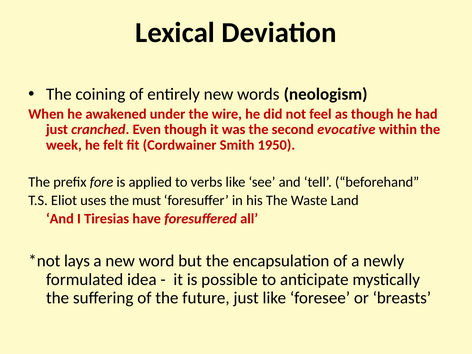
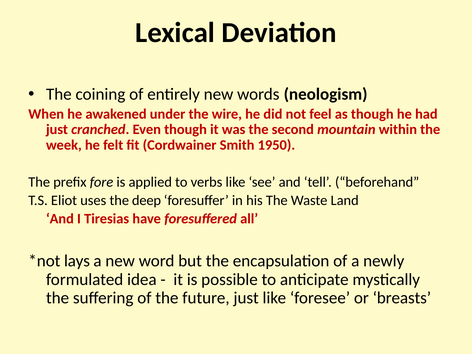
evocative: evocative -> mountain (346, 130)
must: must -> deep (146, 200)
